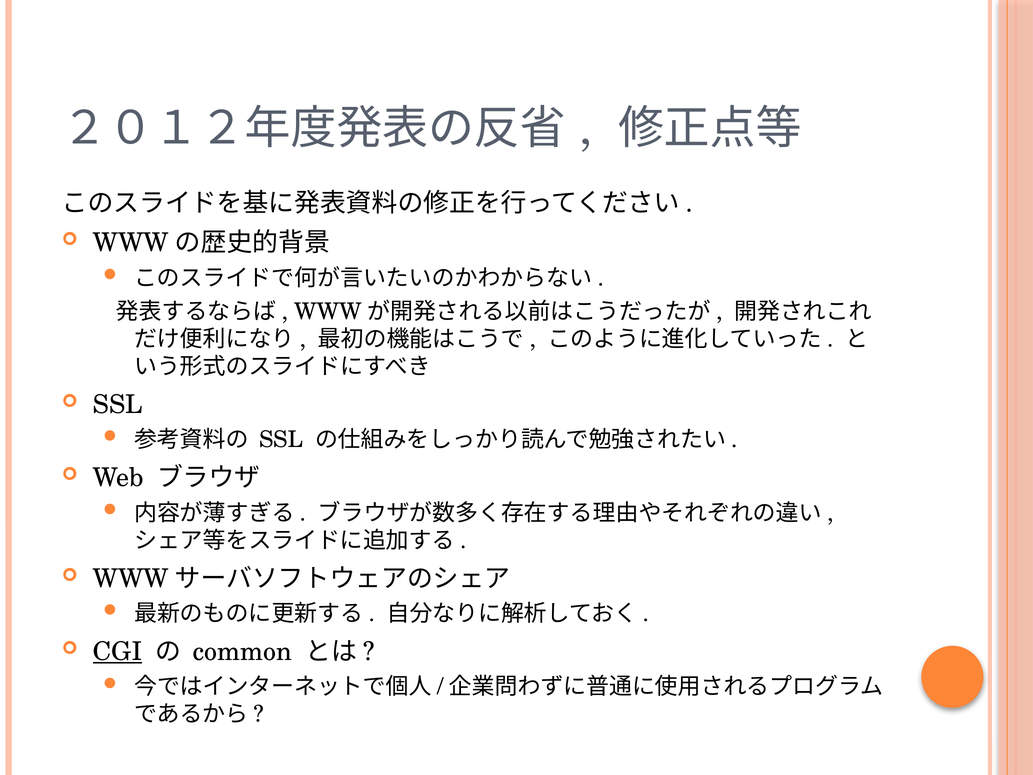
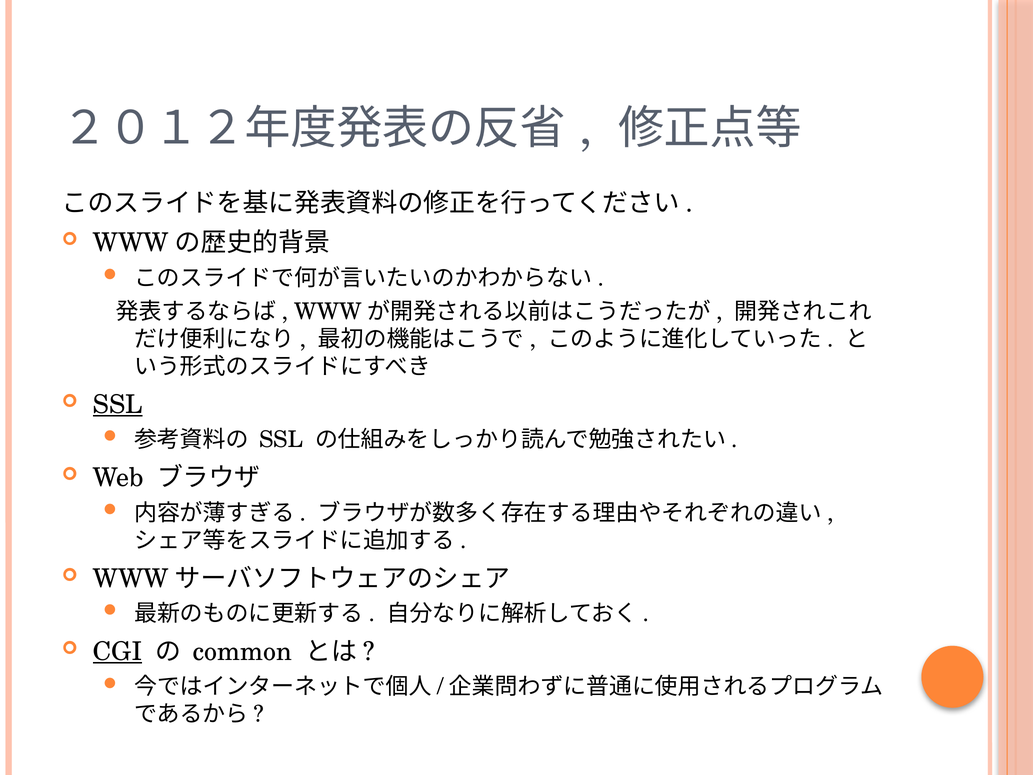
SSL underline: none -> present (118, 405)
